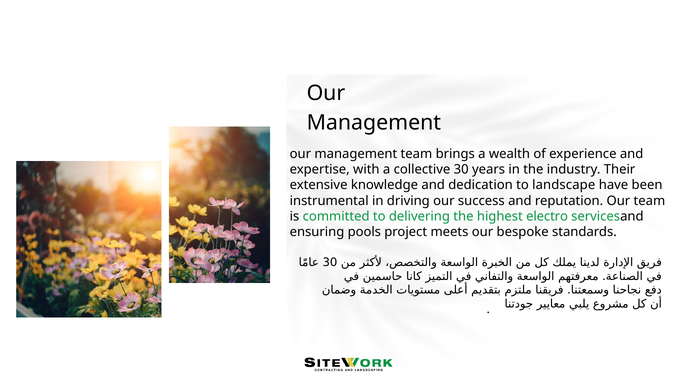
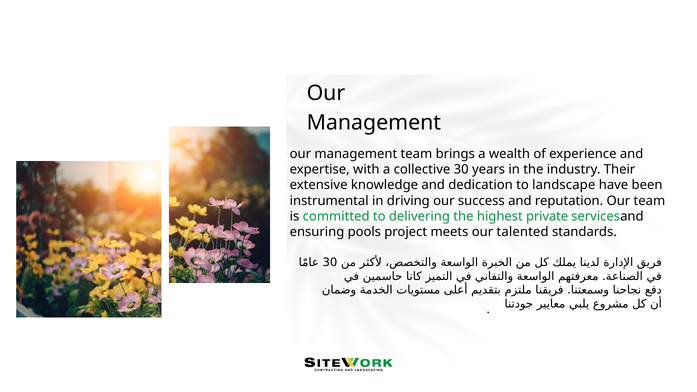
electro: electro -> private (547, 216)
bespoke: bespoke -> talented (523, 232)
